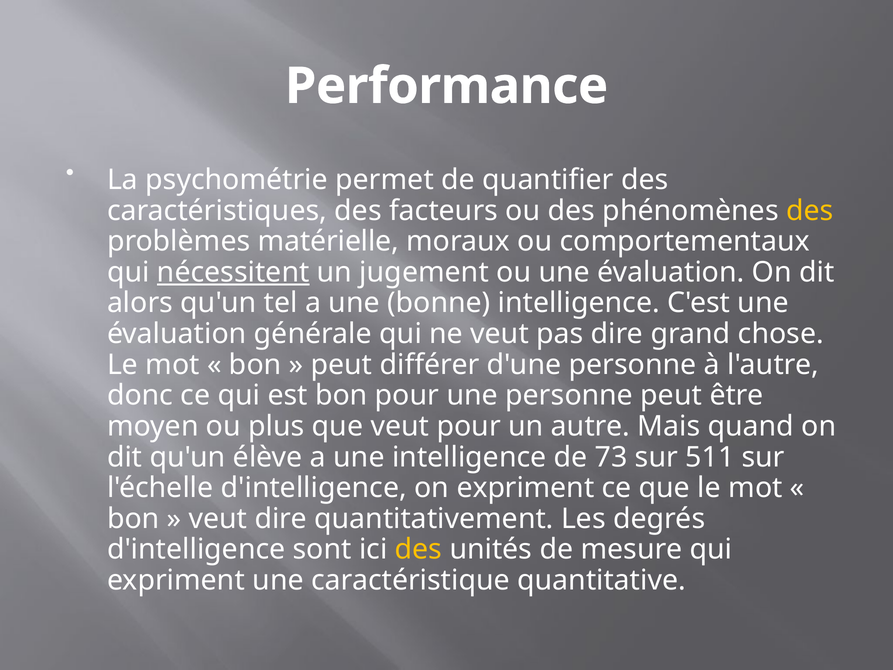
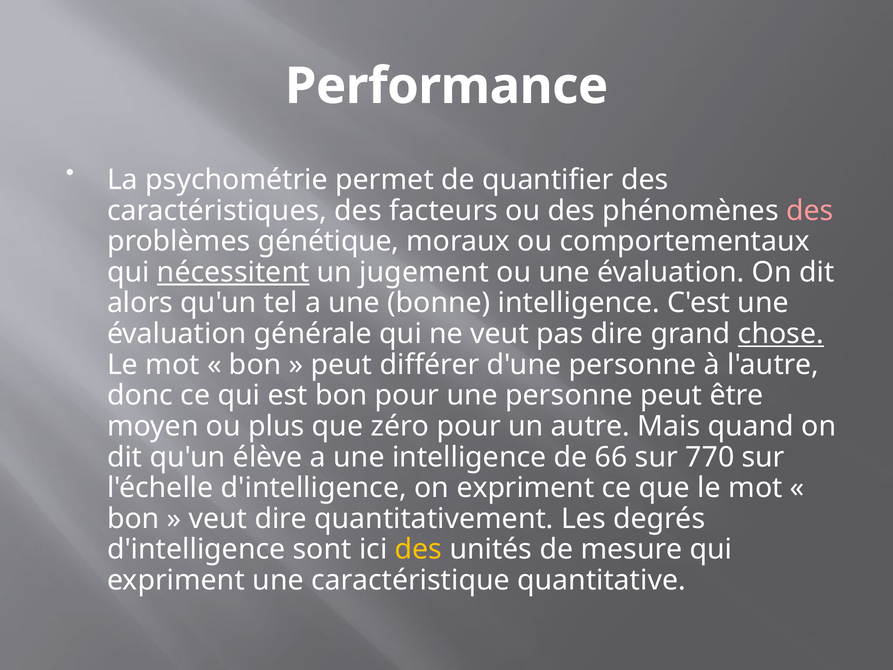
des colour: yellow -> pink (810, 211)
matérielle: matérielle -> génétique (328, 241)
chose underline: none -> present (781, 334)
que veut: veut -> zéro (400, 426)
73: 73 -> 66 (611, 457)
511: 511 -> 770 (710, 457)
